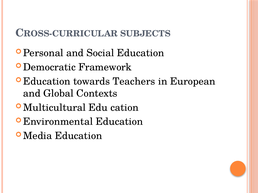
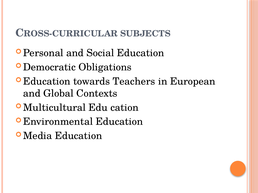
Framework: Framework -> Obligations (105, 67)
